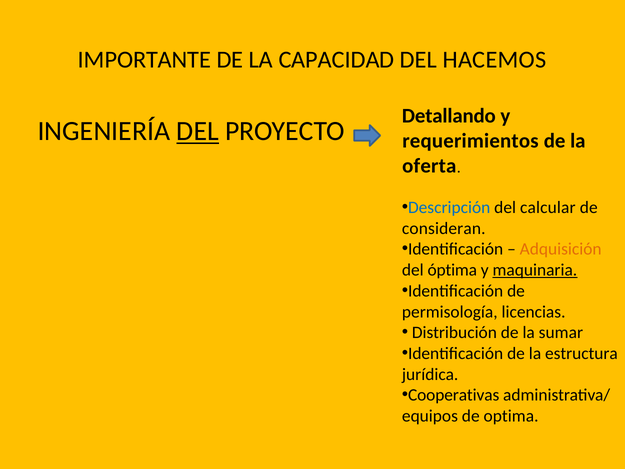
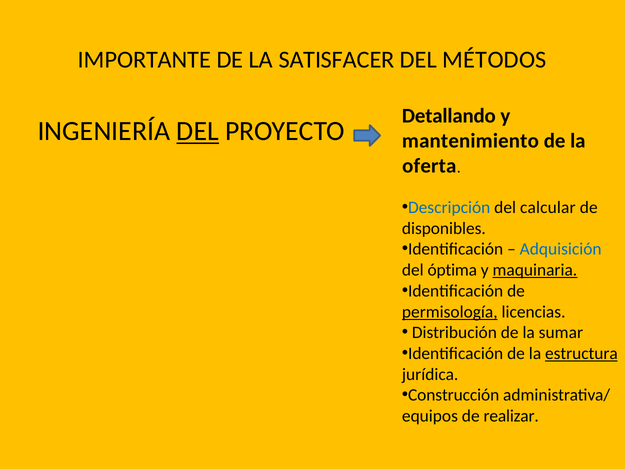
CAPACIDAD: CAPACIDAD -> SATISFACER (337, 59)
HACEMOS: HACEMOS -> MÉTODOS (494, 59)
requerimientos: requerimientos -> mantenimiento (470, 141)
consideran: consideran -> disponibles (444, 228)
Adquisición colour: orange -> blue (561, 249)
permisología underline: none -> present (450, 312)
estructura underline: none -> present (581, 353)
Cooperativas: Cooperativas -> Construcción (454, 395)
optima: optima -> realizar (511, 416)
